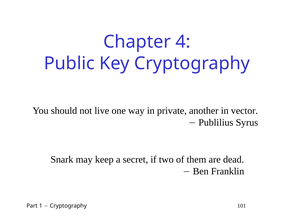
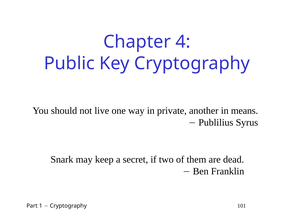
vector: vector -> means (245, 111)
